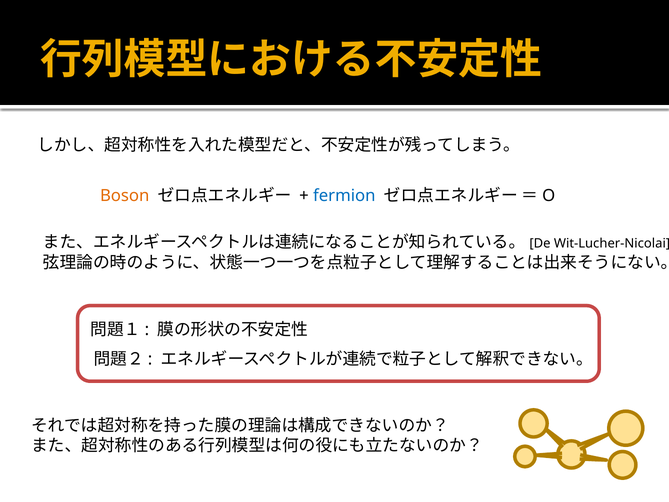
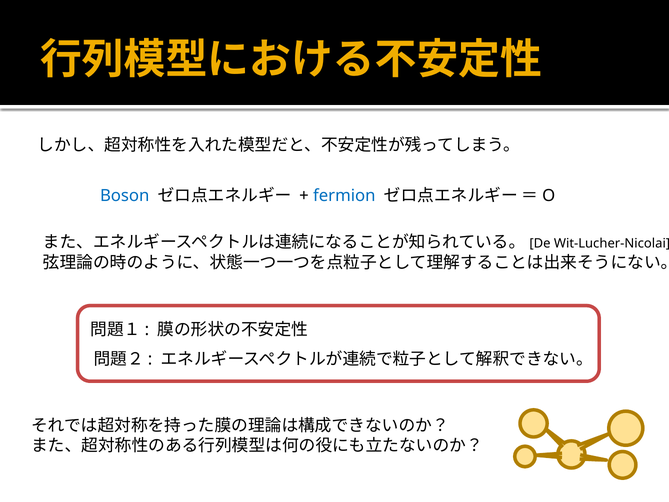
Boson colour: orange -> blue (125, 196)
